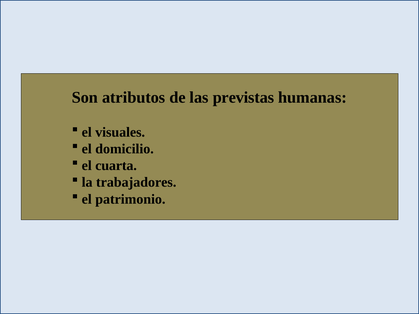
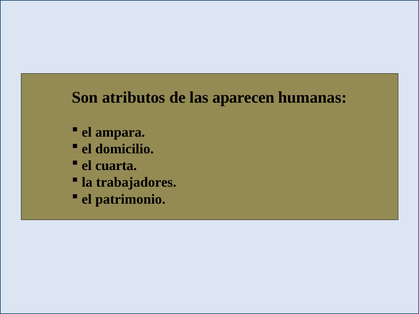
previstas: previstas -> aparecen (243, 97)
visuales: visuales -> ampara (120, 132)
